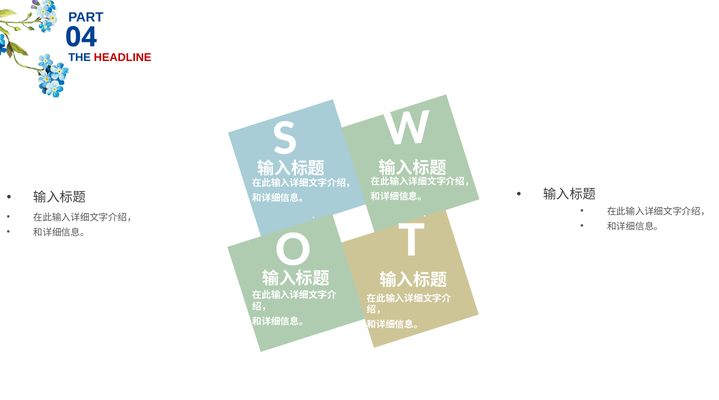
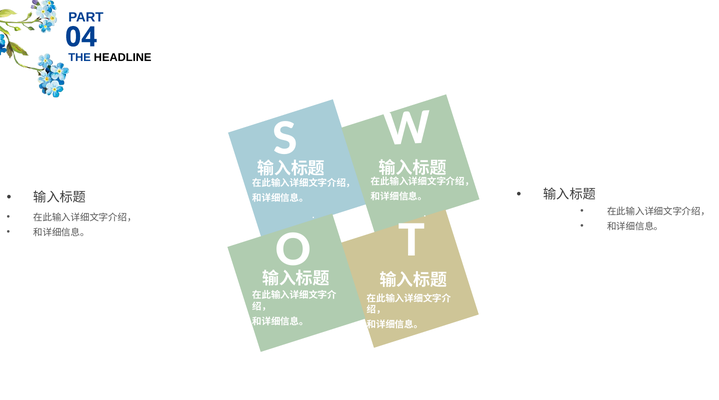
HEADLINE colour: red -> black (123, 57)
